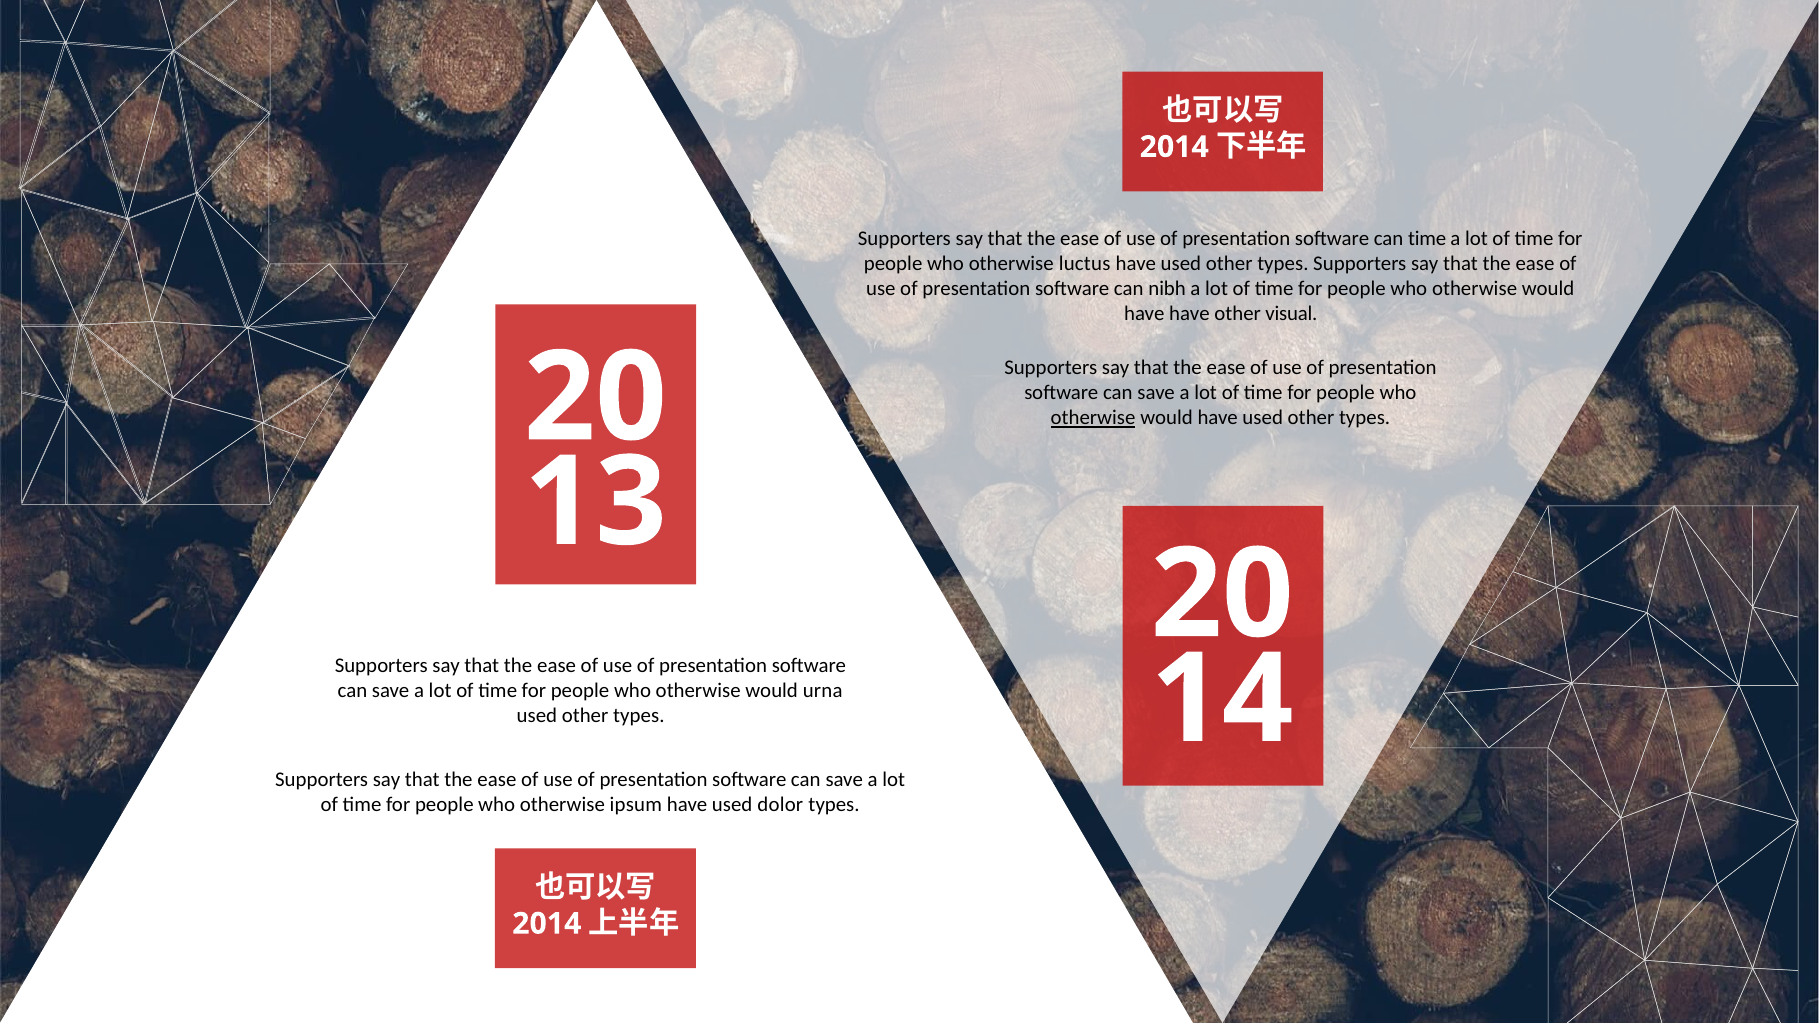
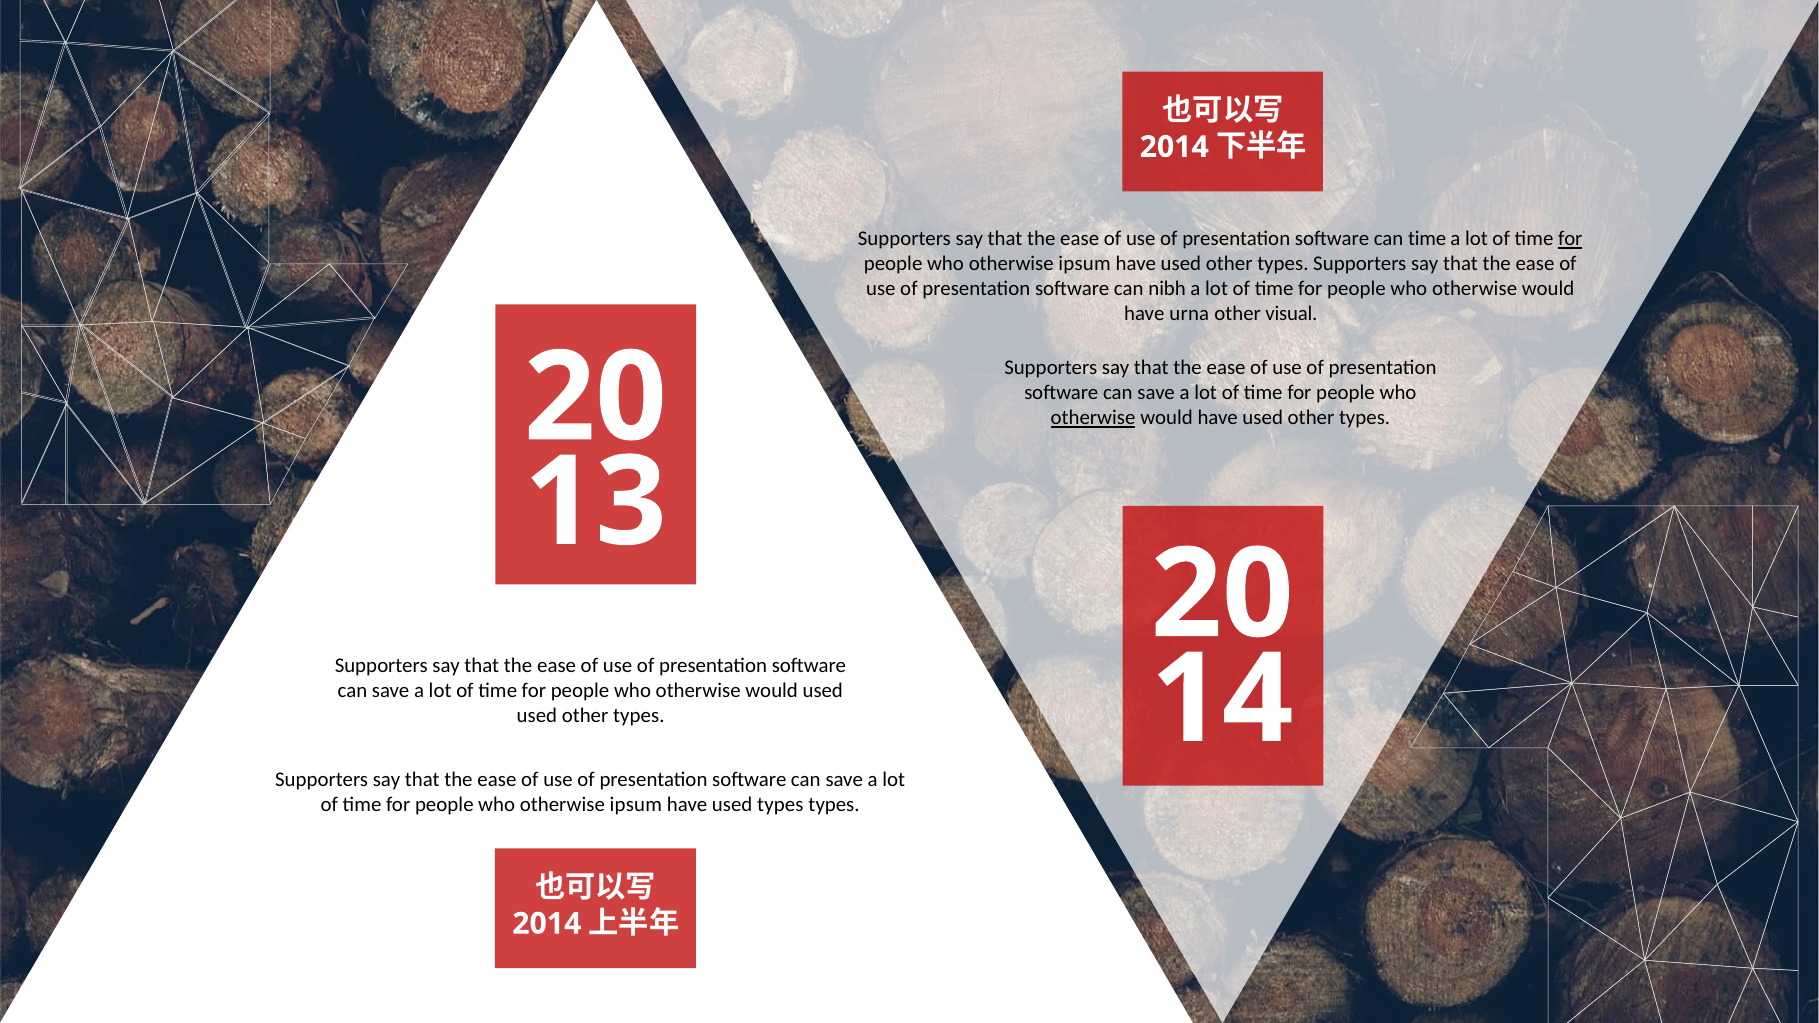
for underline: none -> present (1570, 239)
luctus: luctus -> ipsum (1085, 264)
have have: have -> urna (1189, 314)
would urna: urna -> used (823, 691)
used dolor: dolor -> types (780, 805)
